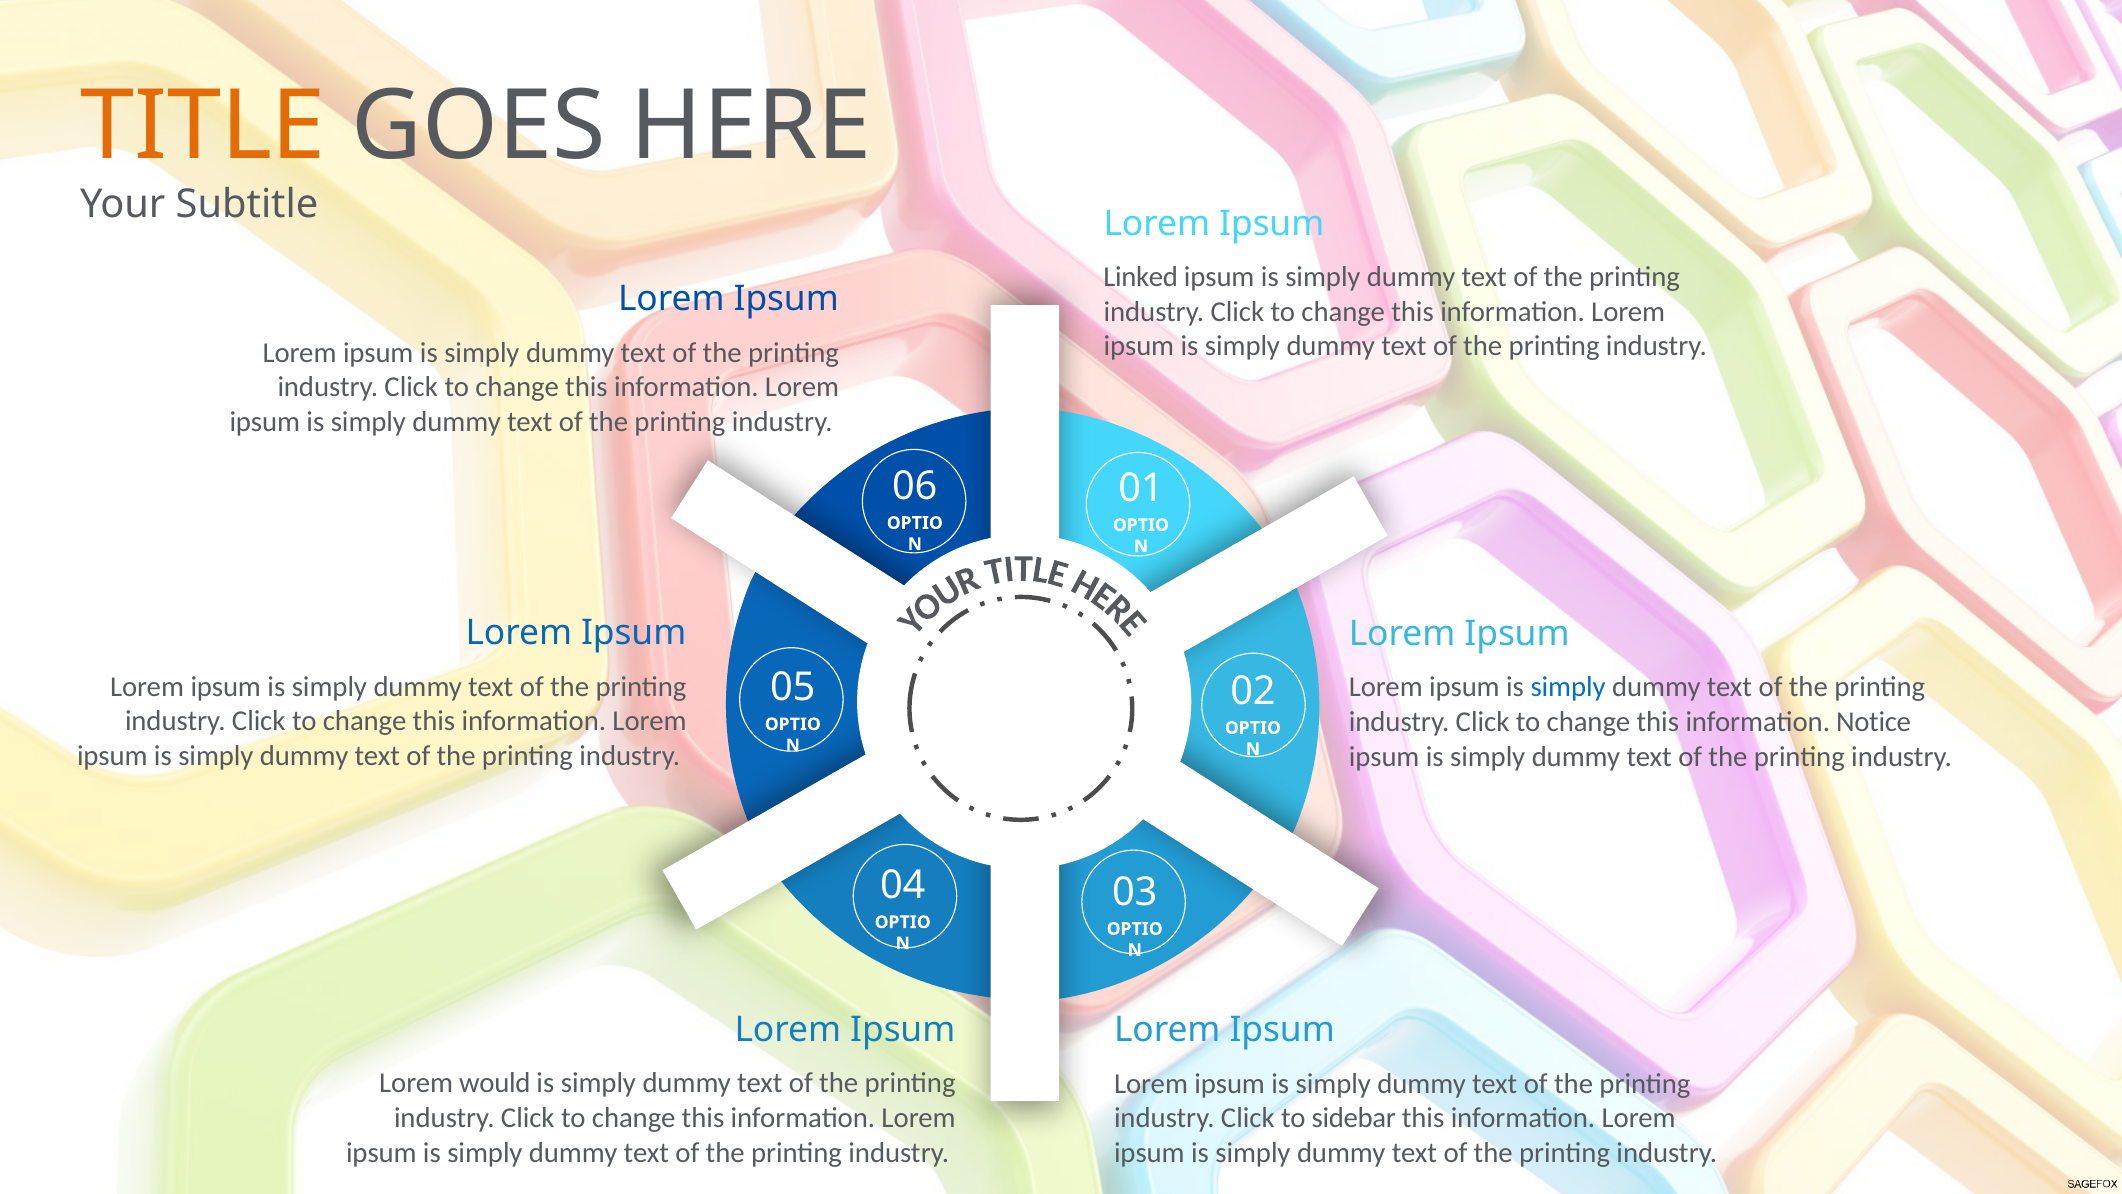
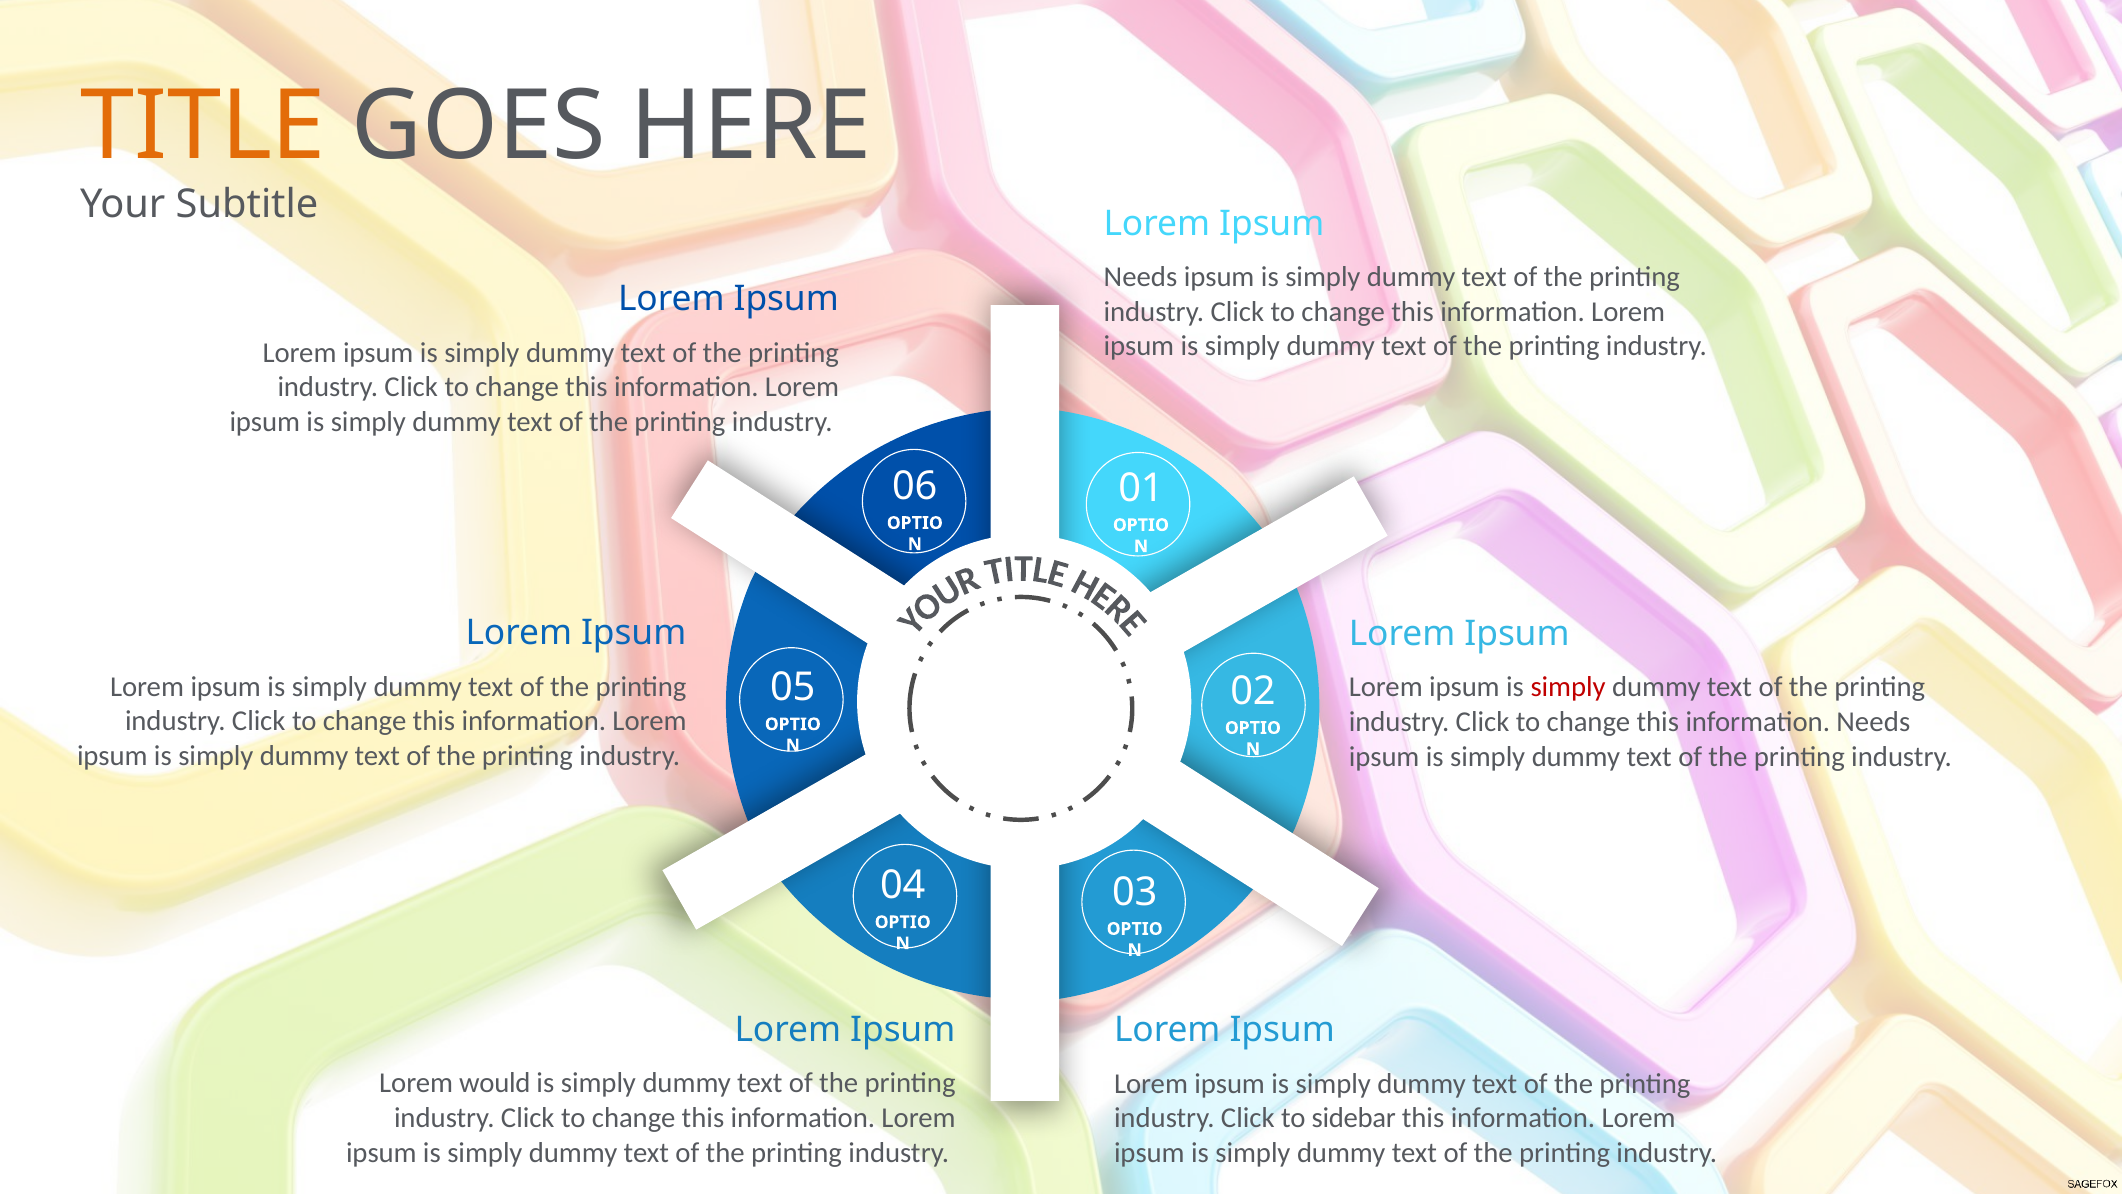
Linked: Linked -> Needs (1141, 277)
simply colour: blue -> red (1568, 687)
information Notice: Notice -> Needs (1873, 722)
